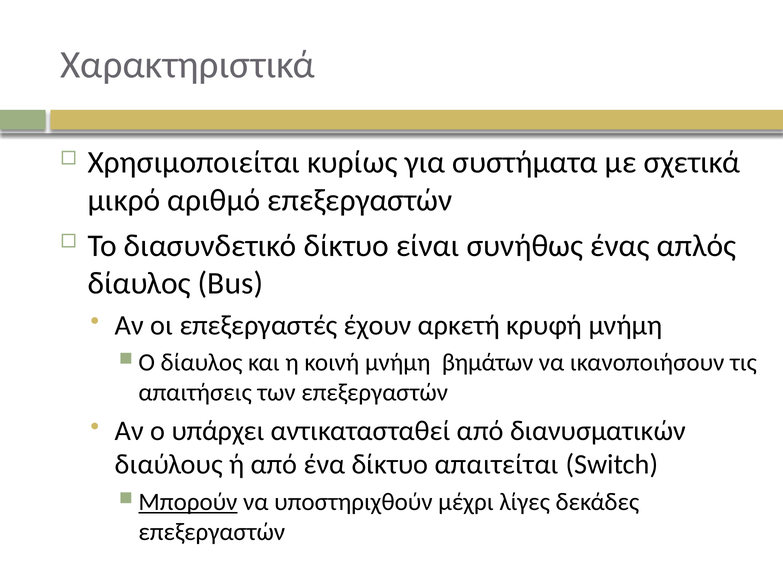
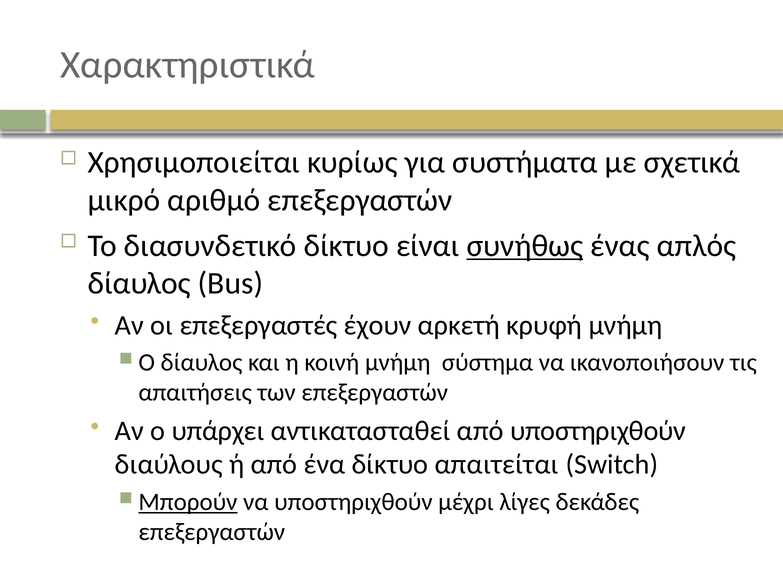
συνήθως underline: none -> present (525, 245)
βημάτων: βημάτων -> σύστημα (487, 362)
από διανυσματικών: διανυσματικών -> υποστηριχθούν (598, 430)
